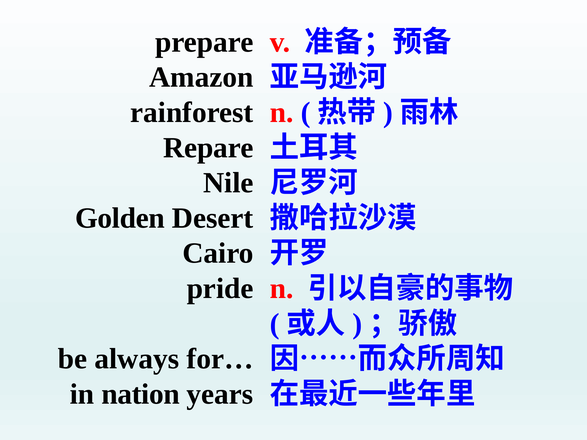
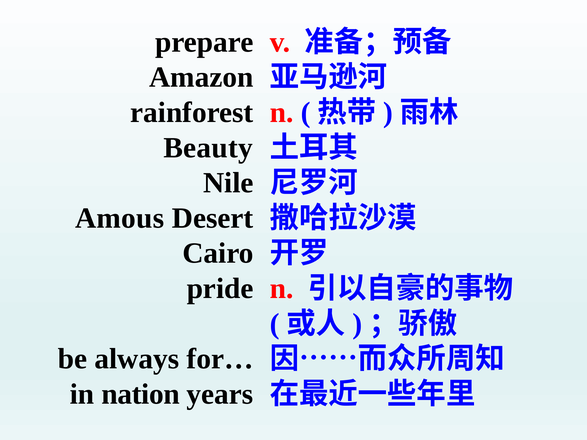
Repare: Repare -> Beauty (208, 148)
Golden: Golden -> Amous (120, 218)
